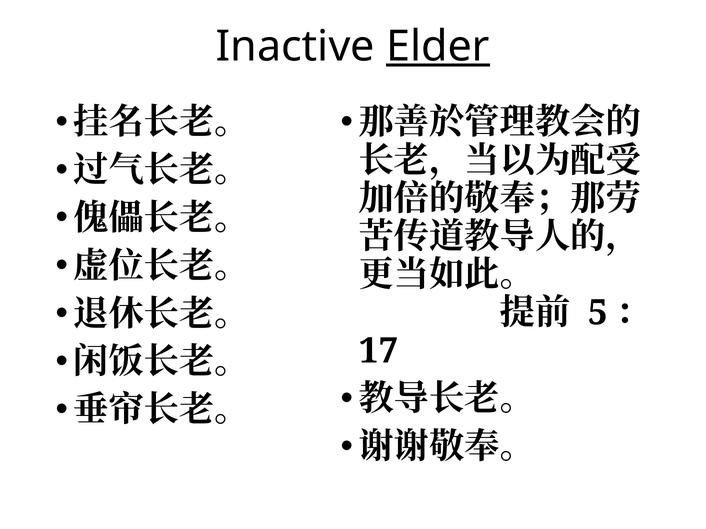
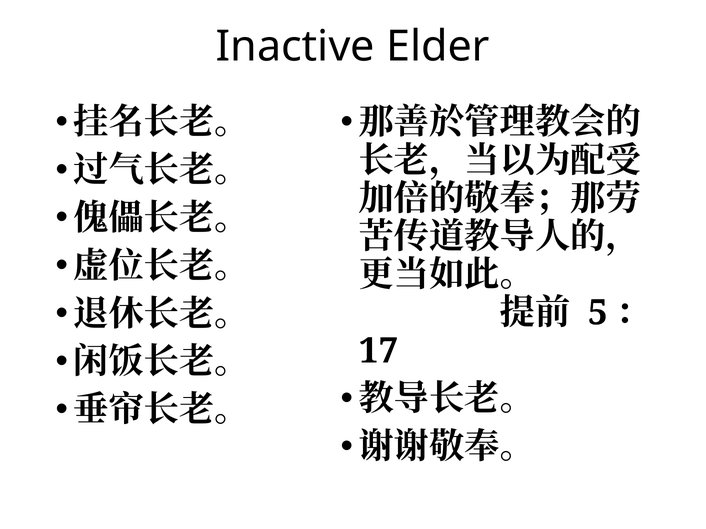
Elder underline: present -> none (438, 47)
